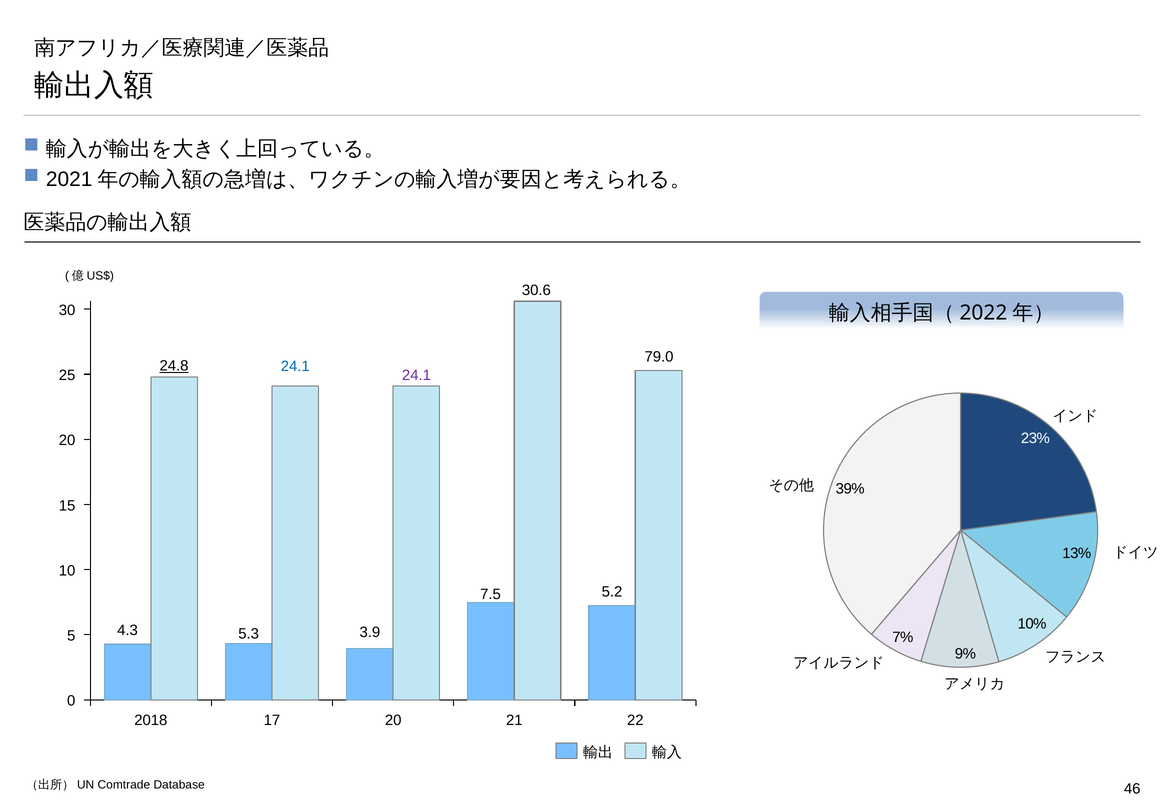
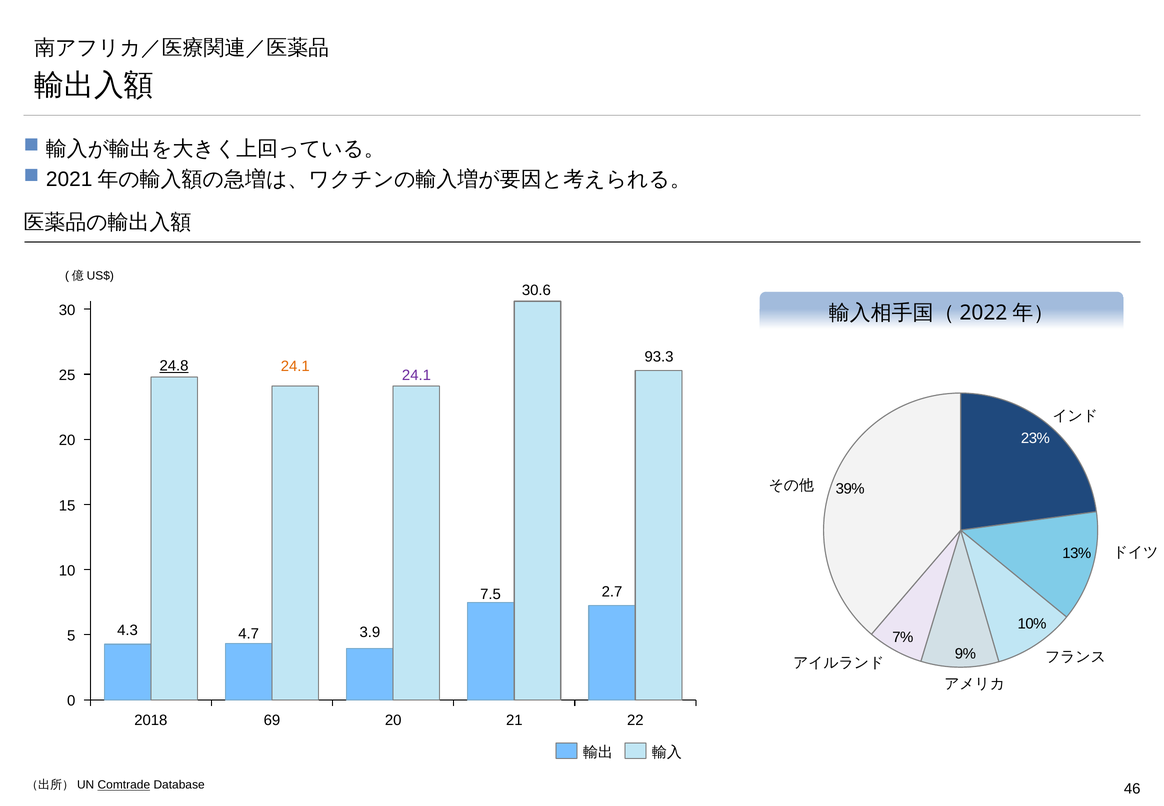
79.0: 79.0 -> 93.3 (659, 357)
24.1 colour: blue -> orange (295, 366)
5.2: 5.2 -> 2.7 (612, 592)
5.3: 5.3 -> 4.7 (249, 634)
17: 17 -> 69 (272, 720)
Comtrade underline: none -> present (124, 785)
